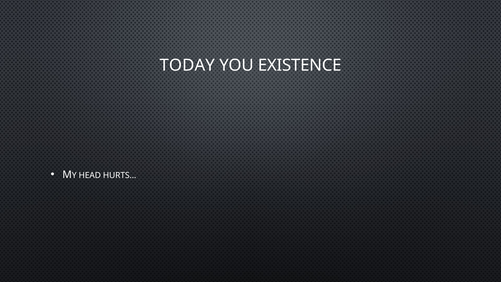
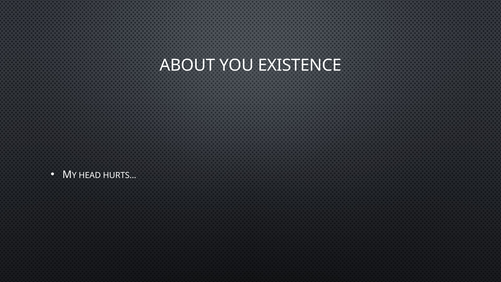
TODAY: TODAY -> ABOUT (187, 65)
